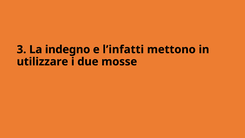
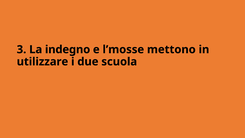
l’infatti: l’infatti -> l’mosse (123, 49)
mosse: mosse -> scuola (119, 62)
